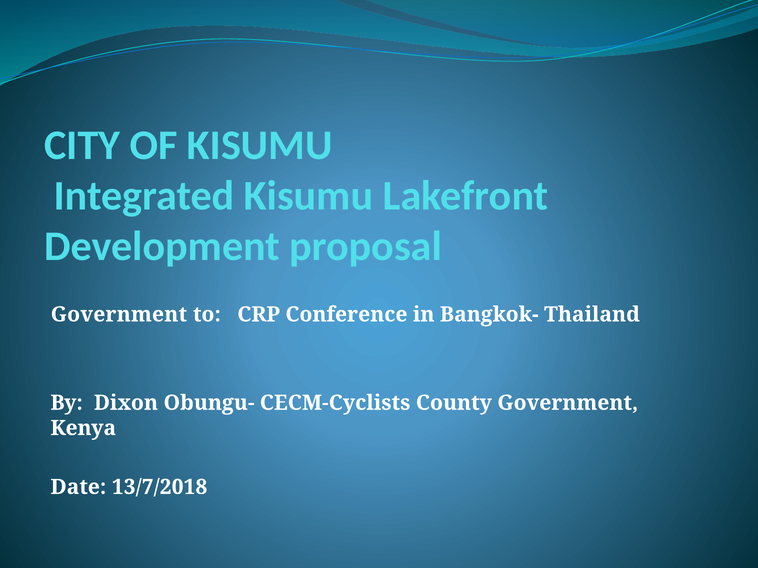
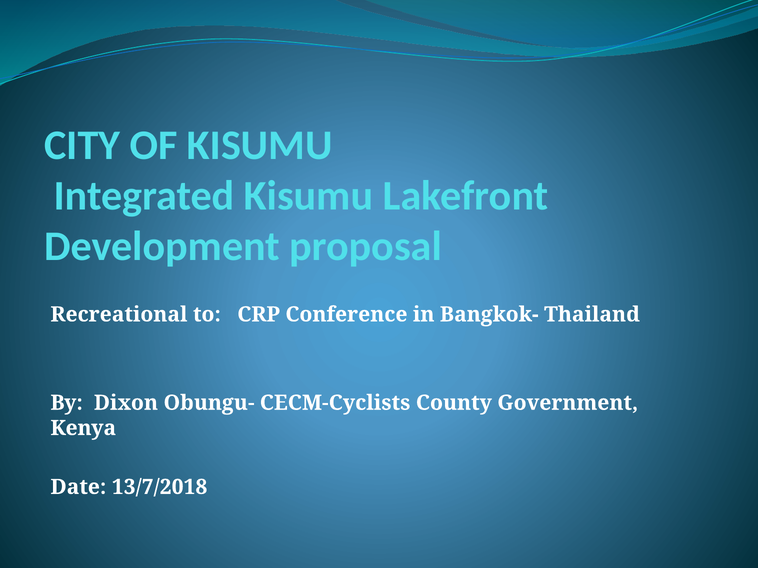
Government: Government -> Recreational (119, 315)
